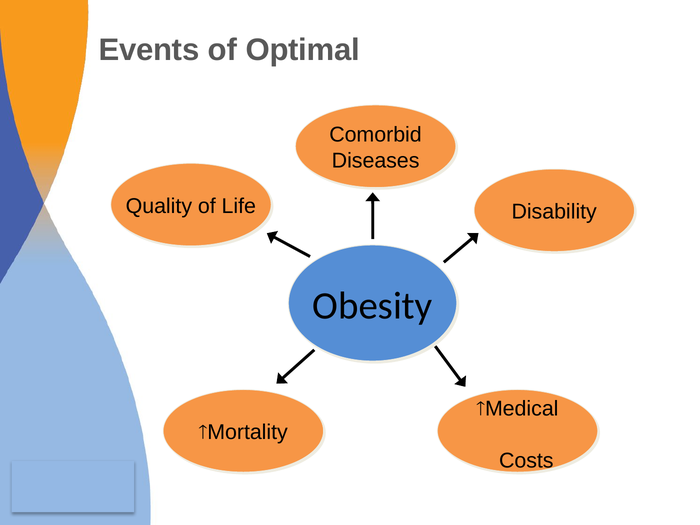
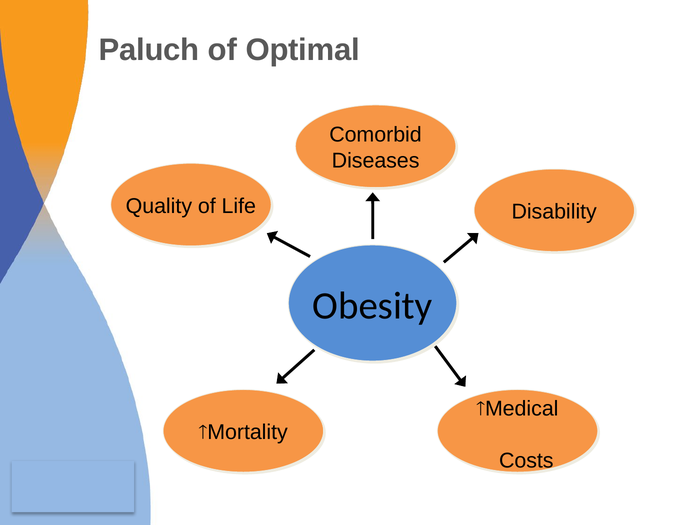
Events: Events -> Paluch (149, 50)
